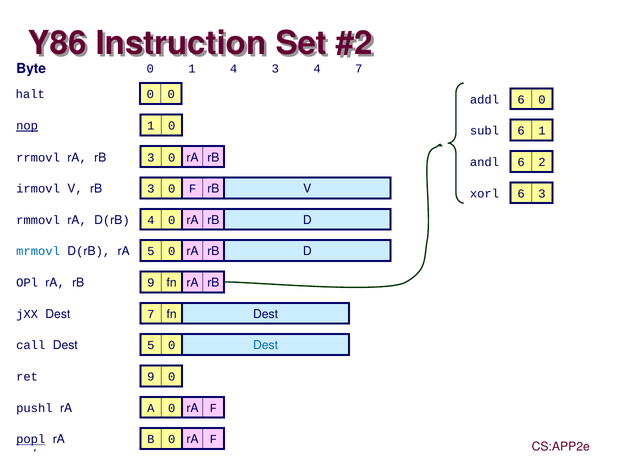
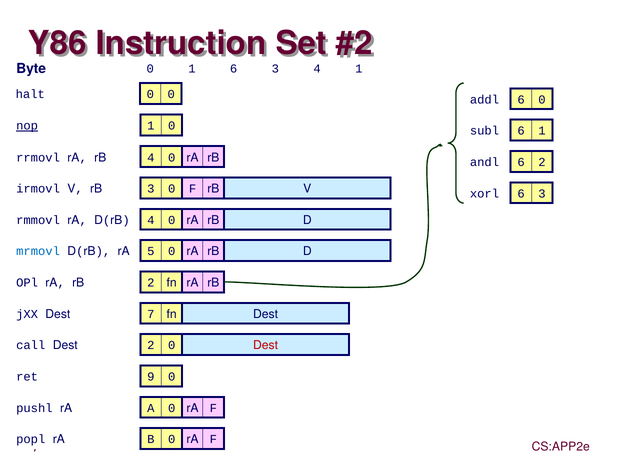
1 4: 4 -> 6 (234, 69)
4 7: 7 -> 1 (359, 69)
rA rB 3: 3 -> 4 (151, 157)
rB 9: 9 -> 2 (151, 283)
Dest 5: 5 -> 2 (151, 345)
Dest colour: blue -> red (266, 345)
popl underline: present -> none (31, 439)
